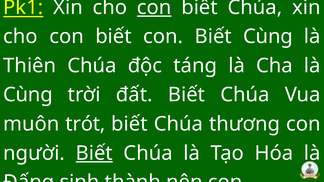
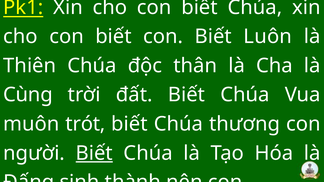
con underline: present -> none (154, 7)
Biết Cùng: Cùng -> Luôn (268, 37)
táng: táng -> thân (195, 66)
